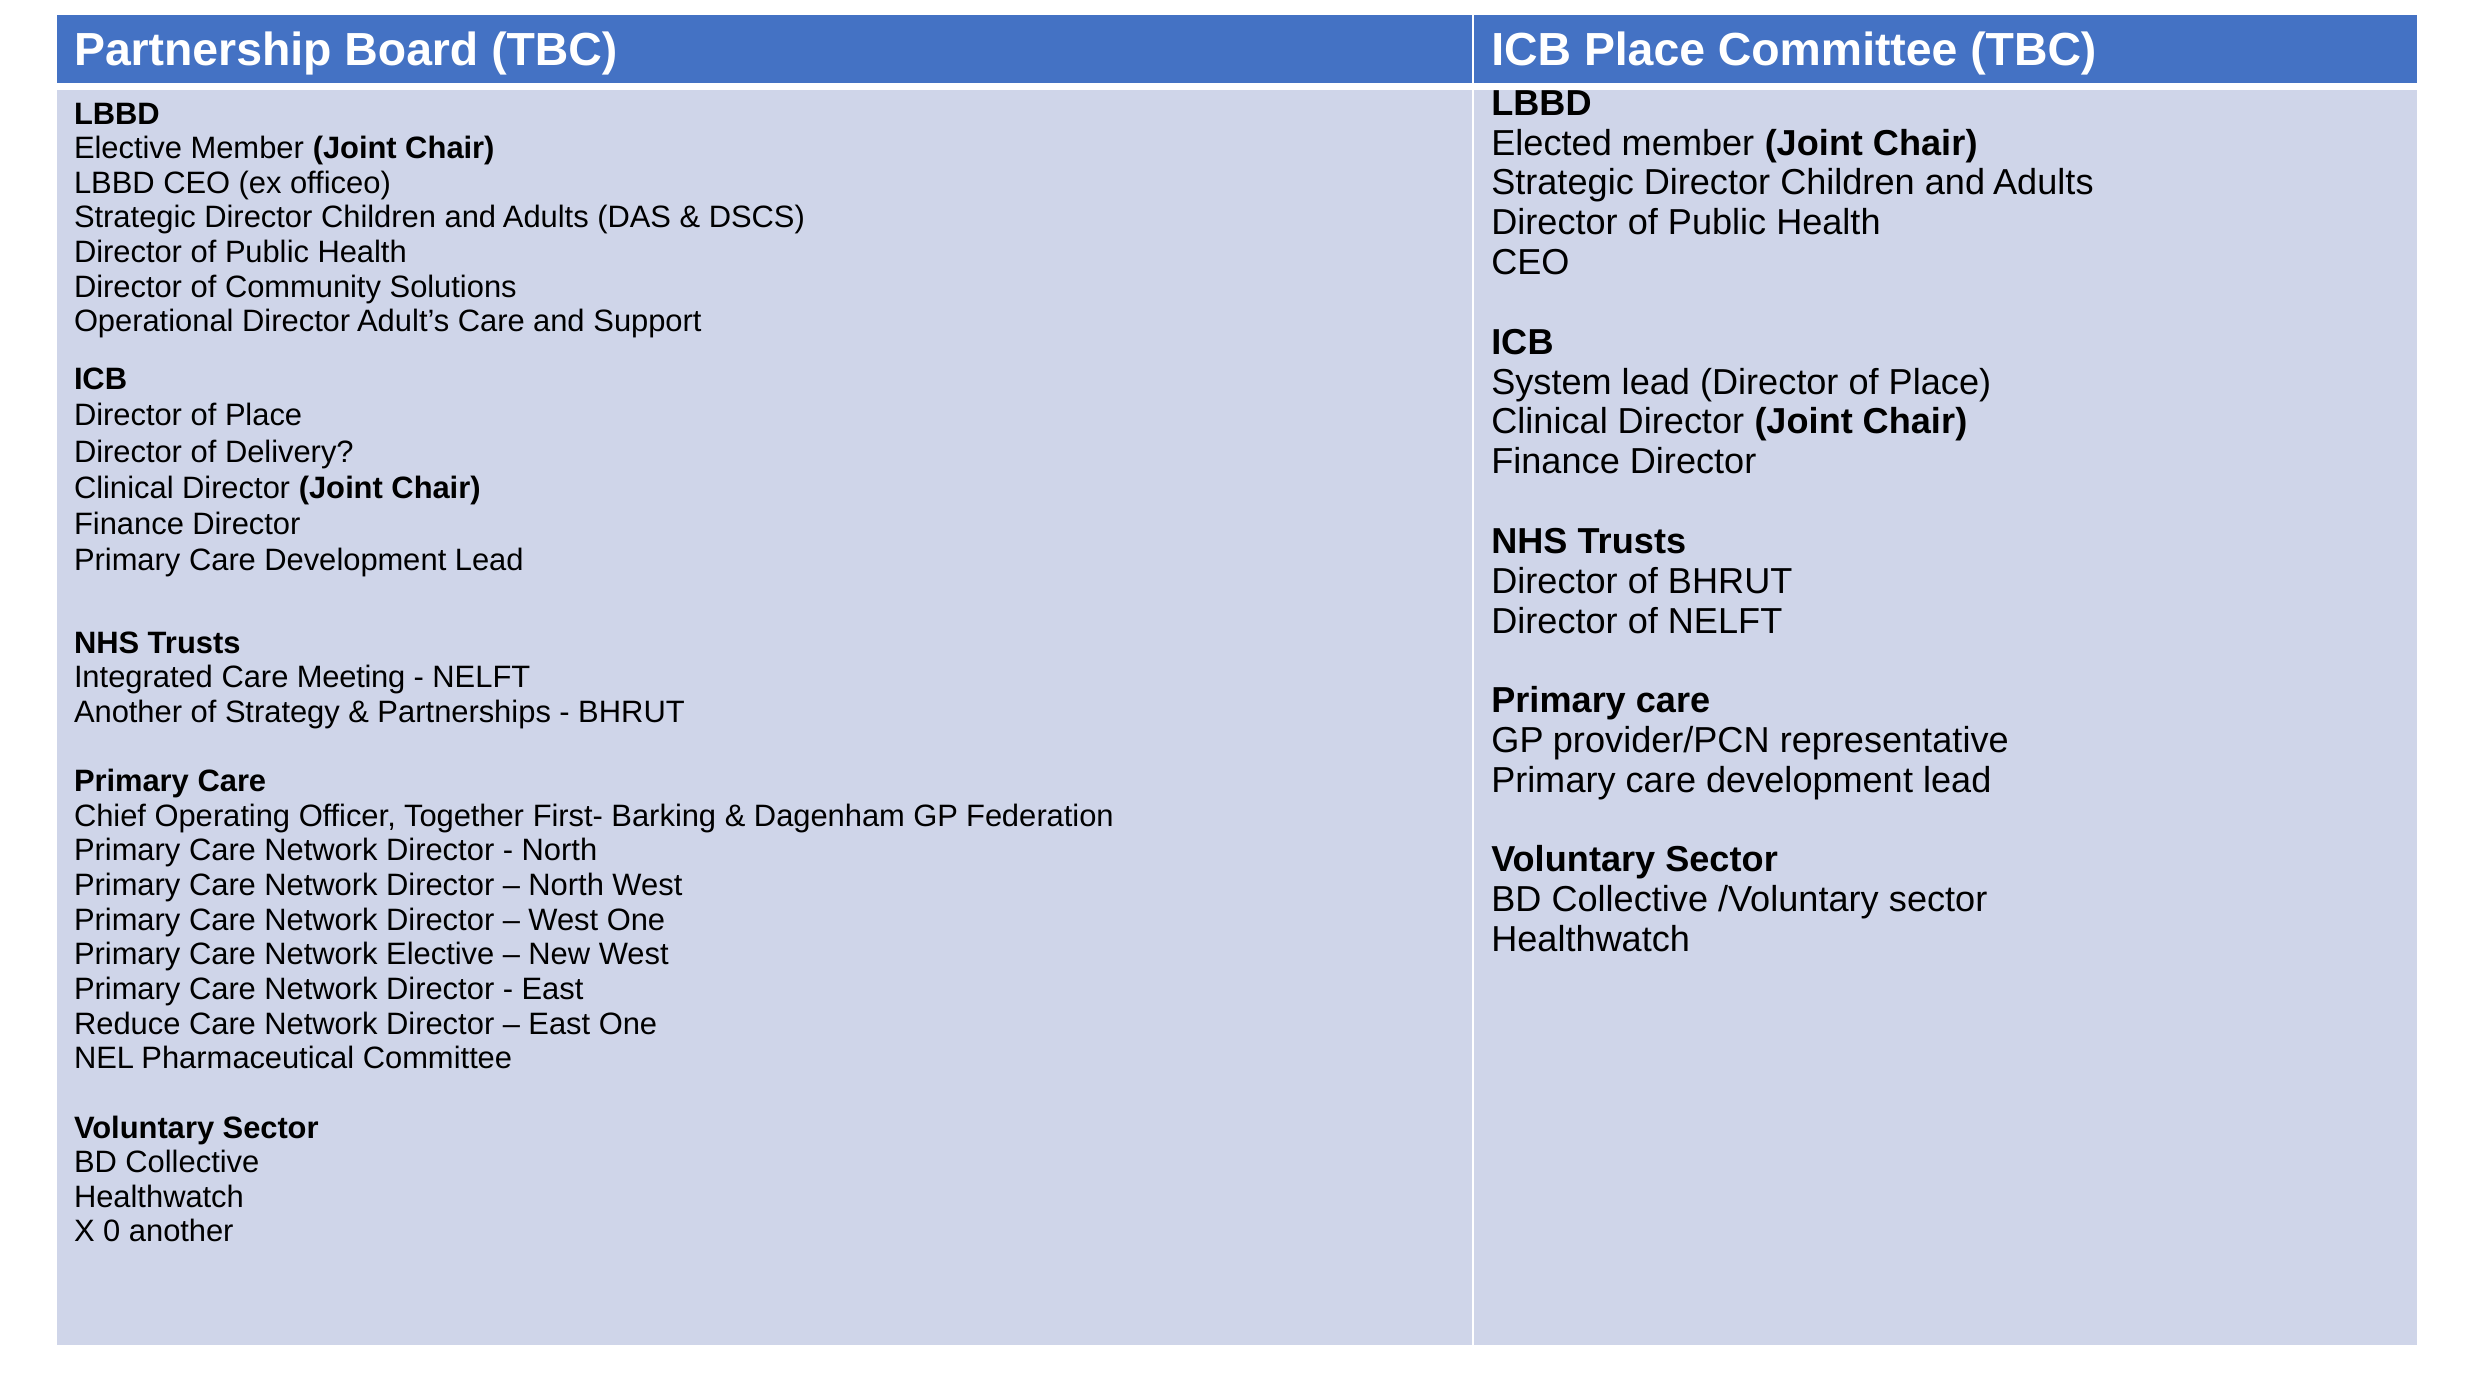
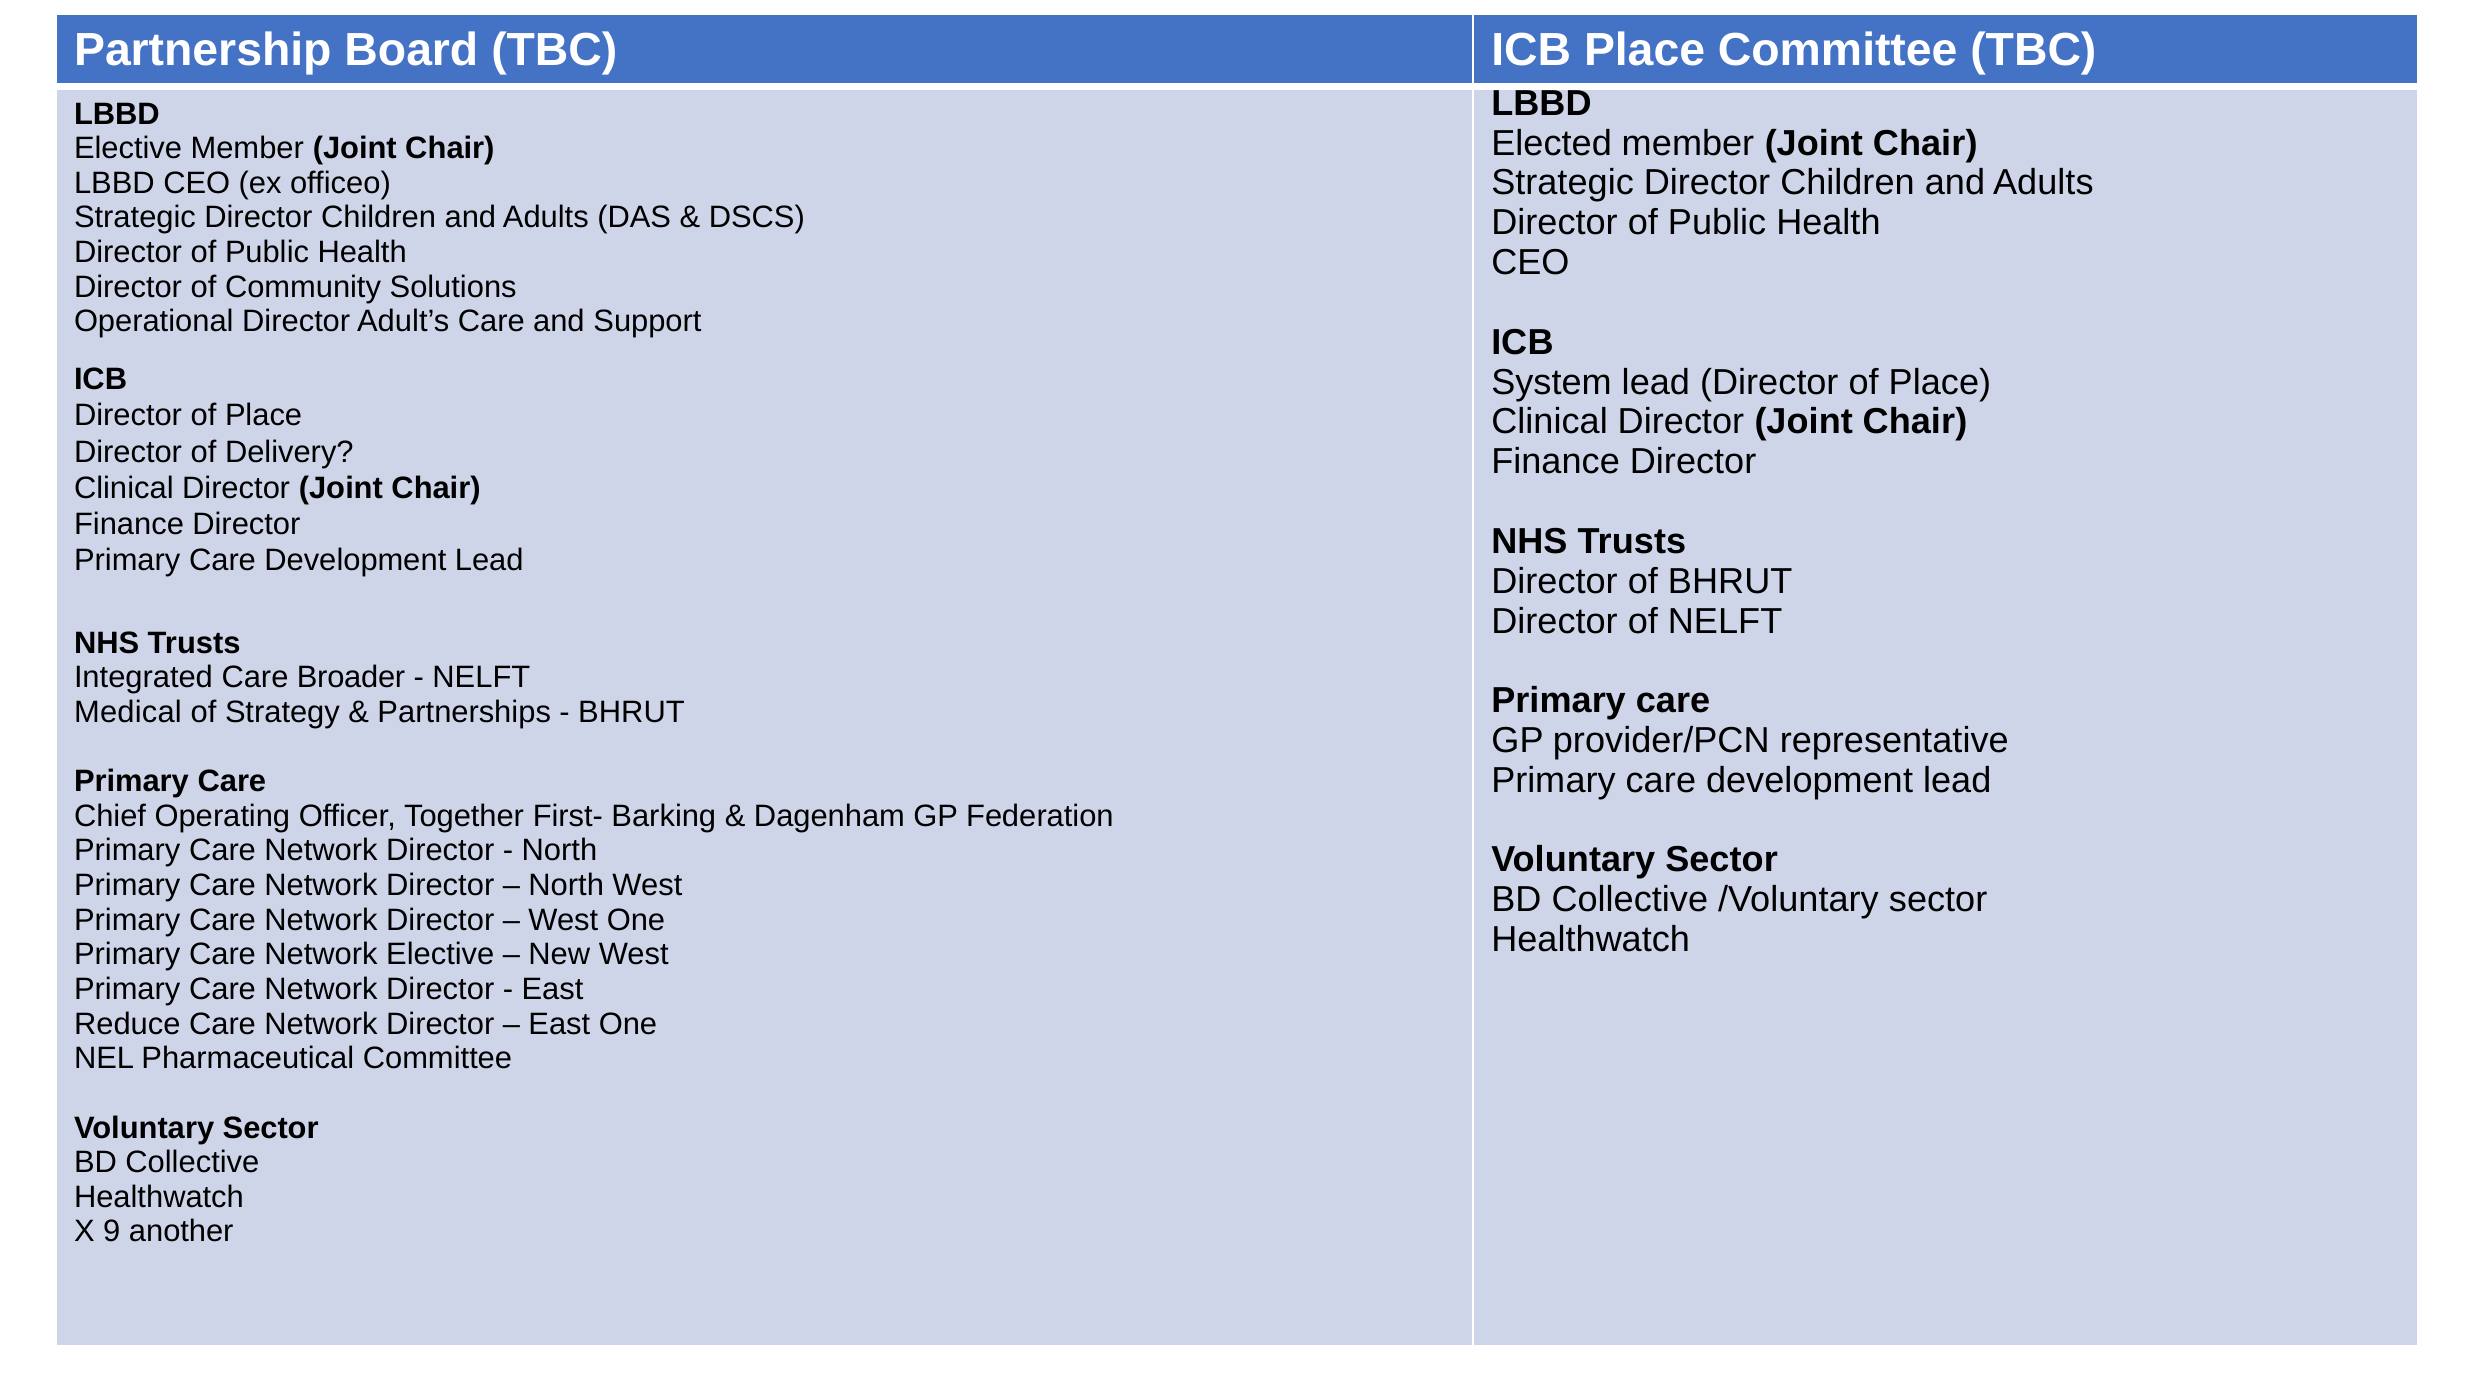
Meeting: Meeting -> Broader (351, 677)
Another: Another -> Medical (128, 712)
0: 0 -> 9 (112, 1231)
